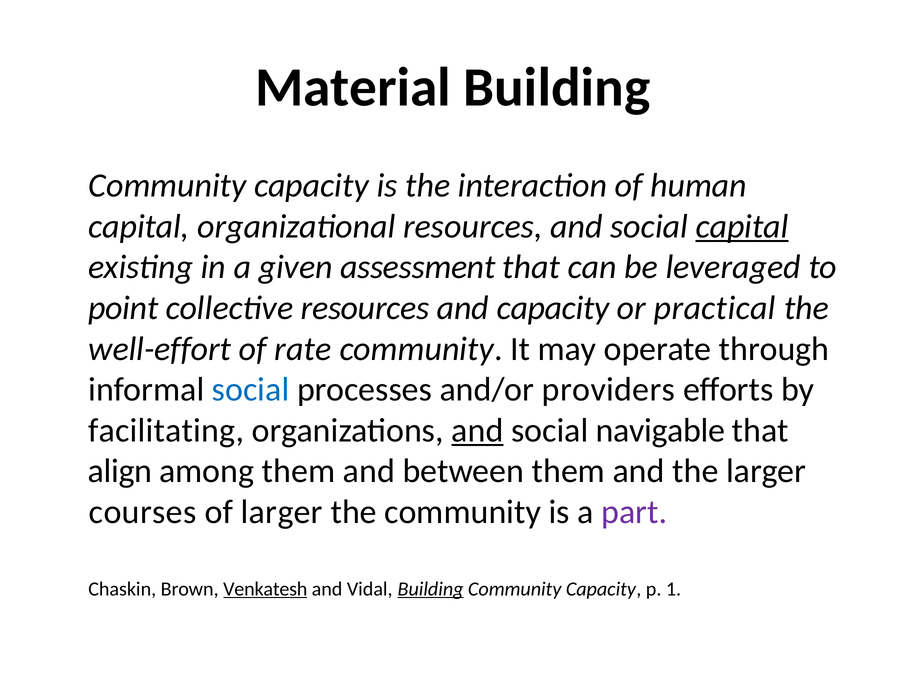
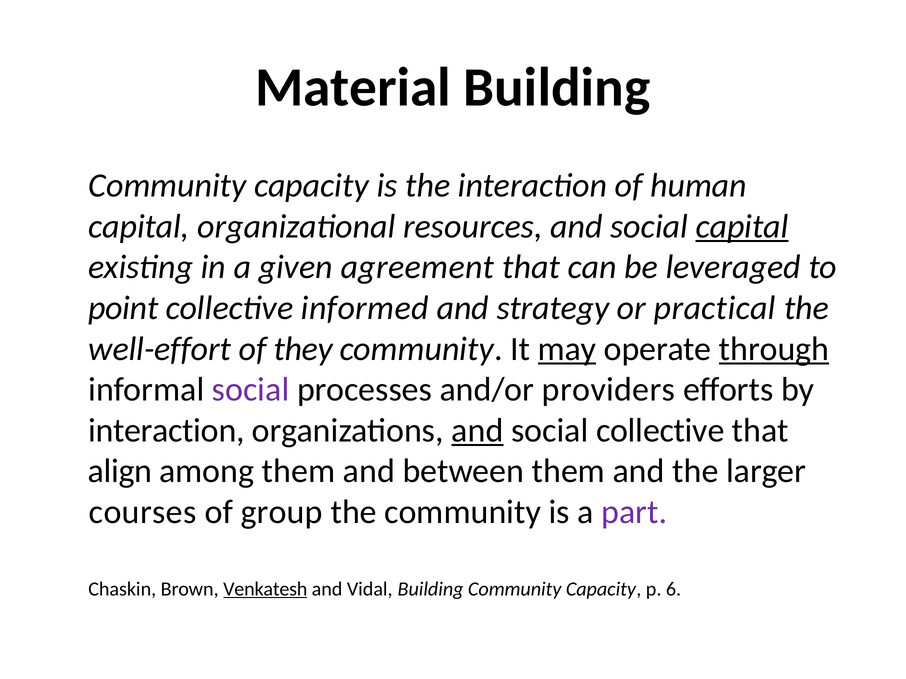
assessment: assessment -> agreement (417, 267)
collective resources: resources -> informed (365, 308)
and capacity: capacity -> strategy (553, 308)
rate: rate -> they (303, 349)
may underline: none -> present (567, 349)
through underline: none -> present (774, 349)
social colour: blue -> purple (251, 390)
facilitating: facilitating -> interaction (166, 431)
social navigable: navigable -> collective (660, 431)
of larger: larger -> group (282, 512)
Building underline: present -> none (431, 589)
1: 1 -> 6 (674, 589)
